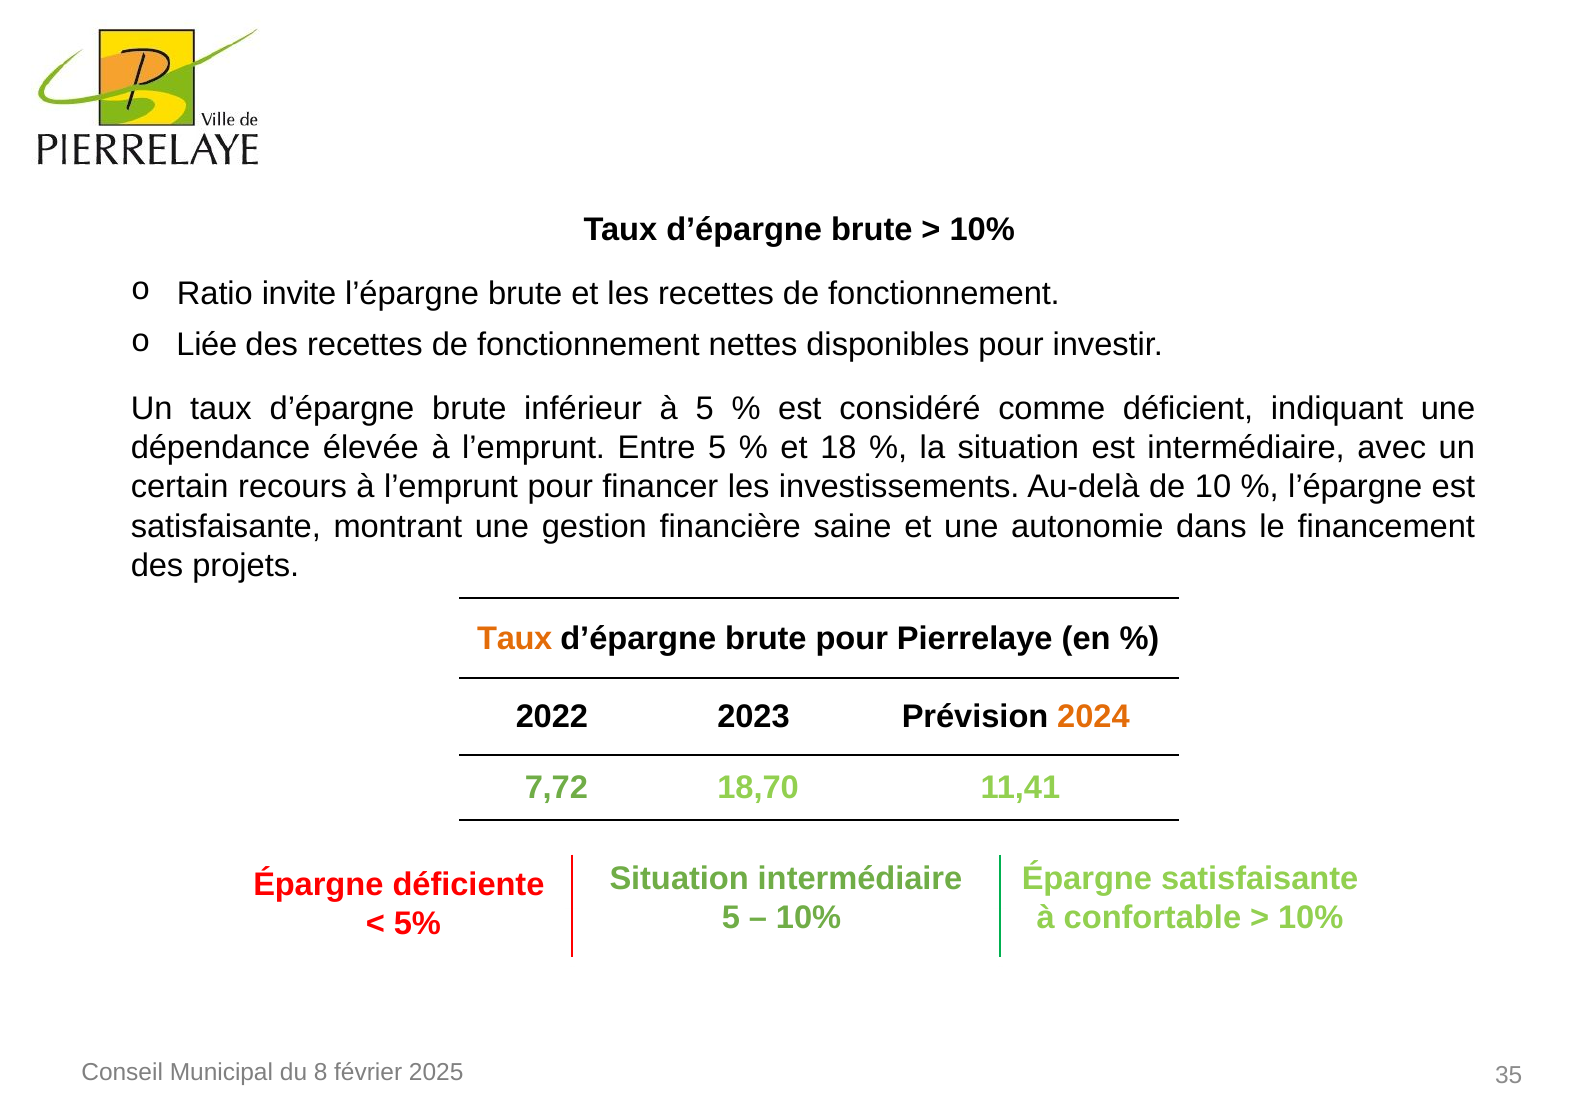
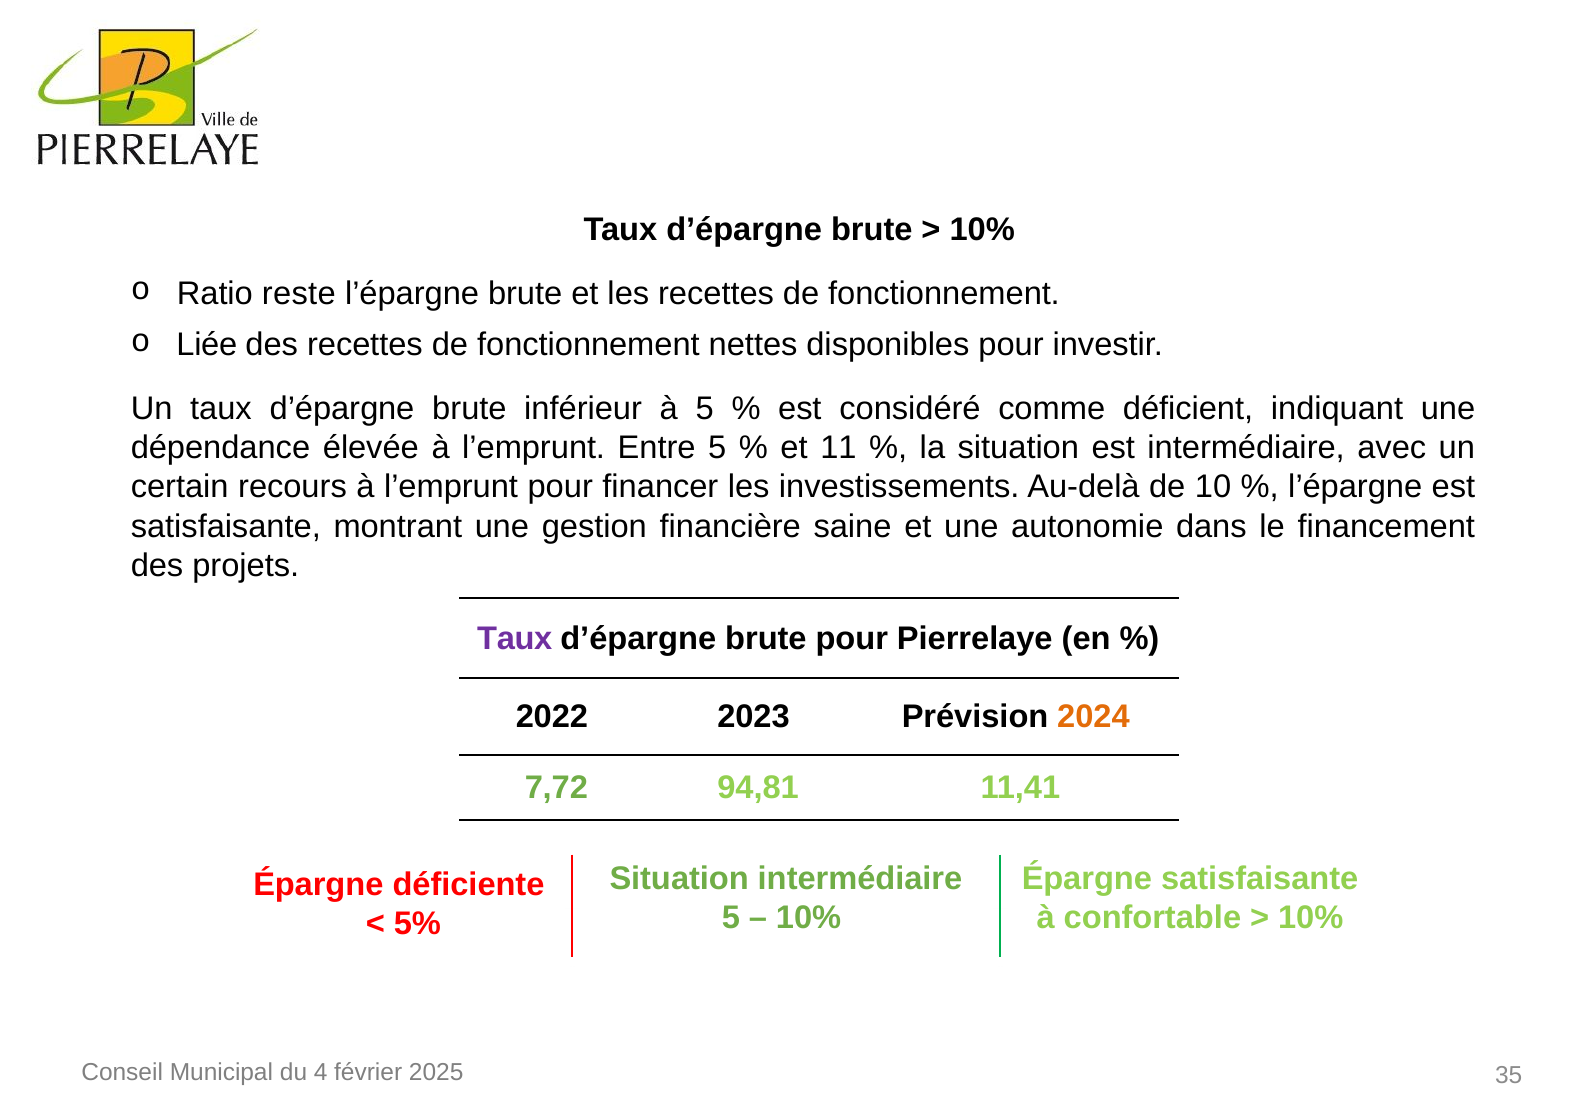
invite: invite -> reste (299, 293)
18: 18 -> 11 (838, 448)
Taux colour: orange -> purple (515, 639)
18,70: 18,70 -> 94,81 (758, 788)
8: 8 -> 4 (321, 1072)
